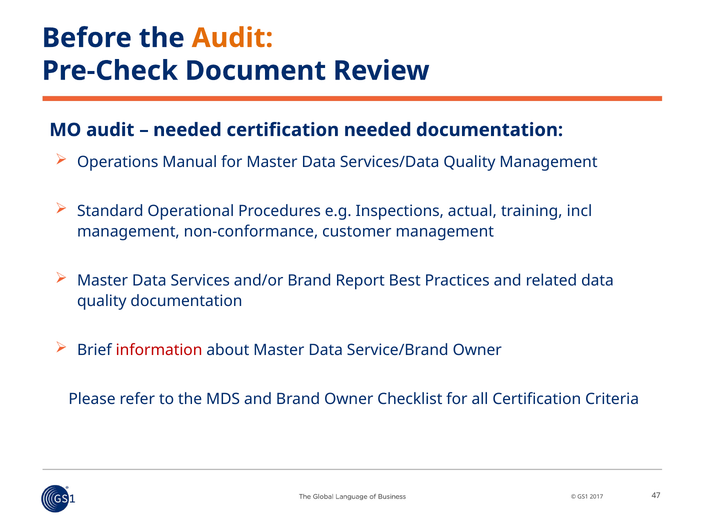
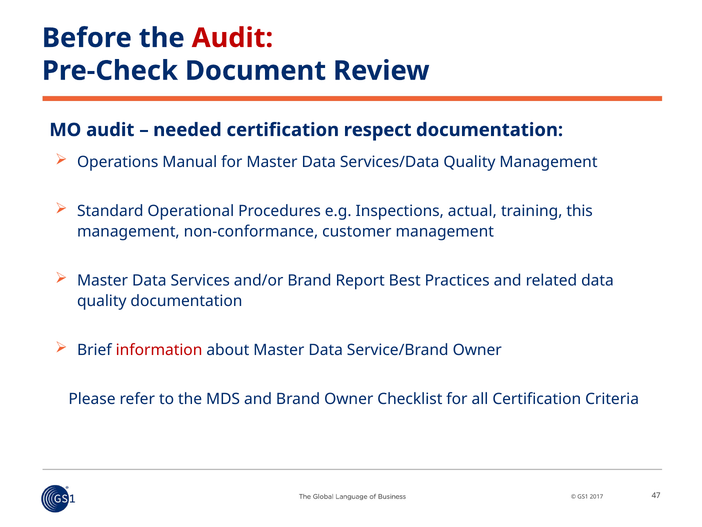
Audit colour: orange -> red (232, 38)
certification needed: needed -> respect (378, 130)
incl: incl -> this (580, 211)
